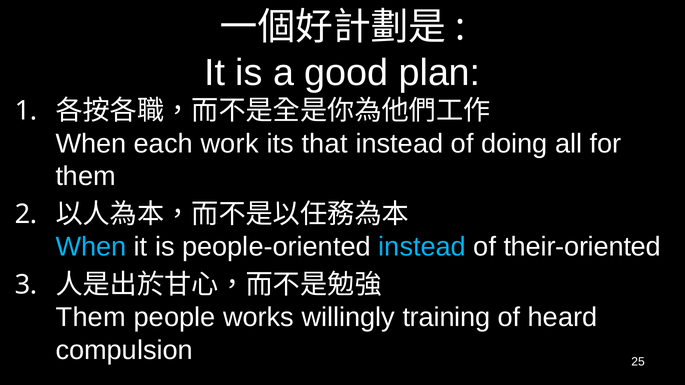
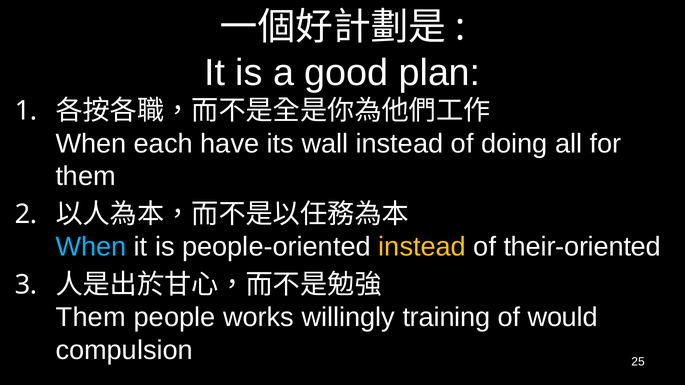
work: work -> have (230, 144)
that: that -> wall (325, 144)
instead colour: light blue -> yellow (422, 247)
heard: heard -> would (563, 318)
